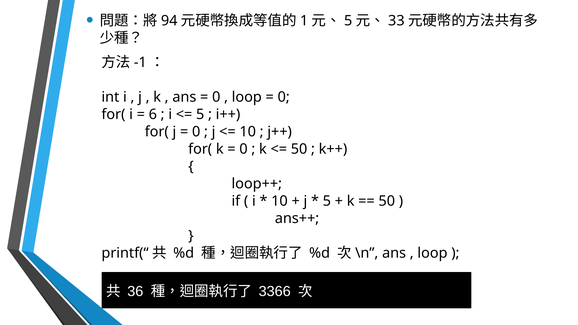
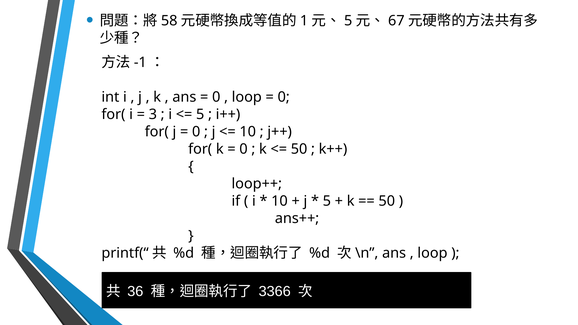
94: 94 -> 58 (169, 21)
33: 33 -> 67 (396, 21)
6: 6 -> 3 (153, 115)
